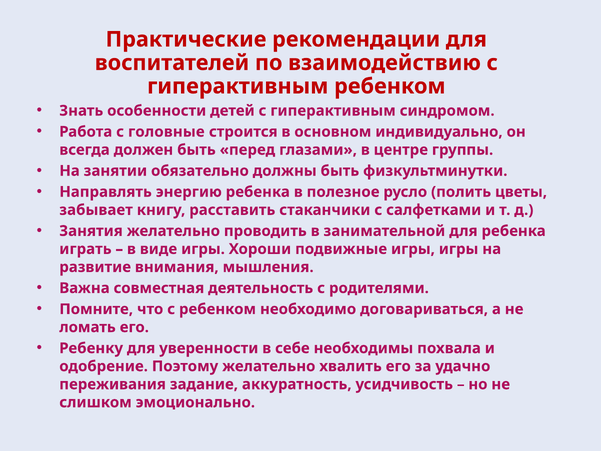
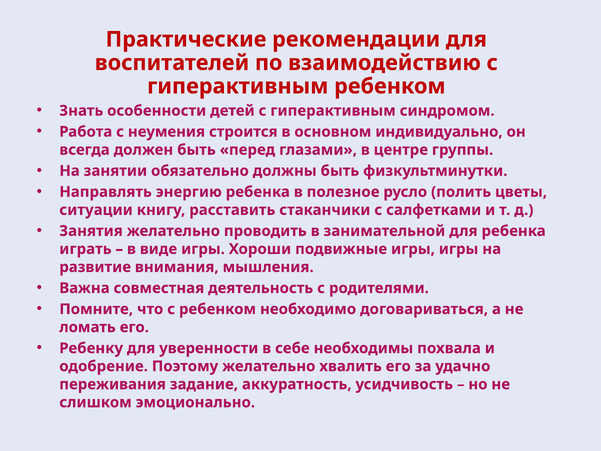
головные: головные -> неумения (166, 132)
забывает: забывает -> ситуации (96, 210)
